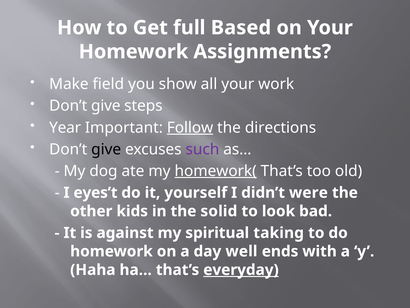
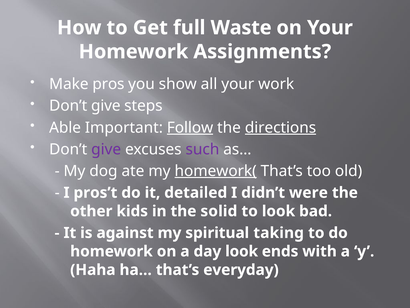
Based: Based -> Waste (241, 28)
field: field -> pros (108, 84)
Year: Year -> Able (65, 127)
directions underline: none -> present (280, 127)
give colour: black -> purple (106, 149)
eyes’t: eyes’t -> pros’t (95, 192)
yourself: yourself -> detailed (196, 192)
day well: well -> look (242, 251)
everyday underline: present -> none (241, 269)
